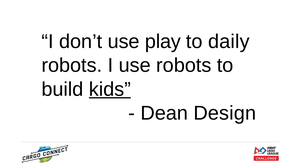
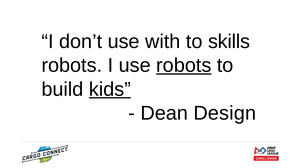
play: play -> with (163, 41)
daily: daily -> skills (229, 41)
robots underline: none -> present (184, 65)
